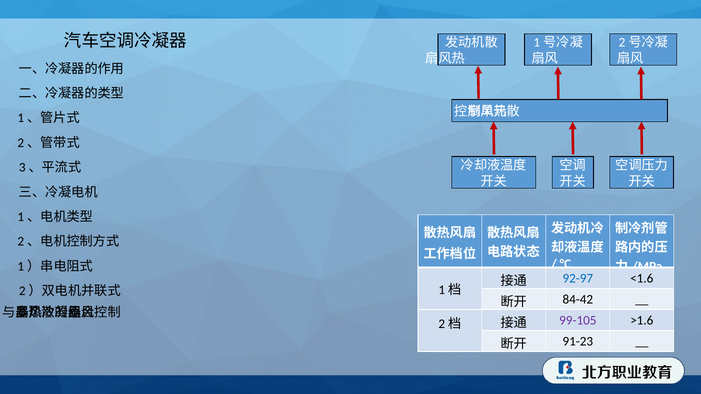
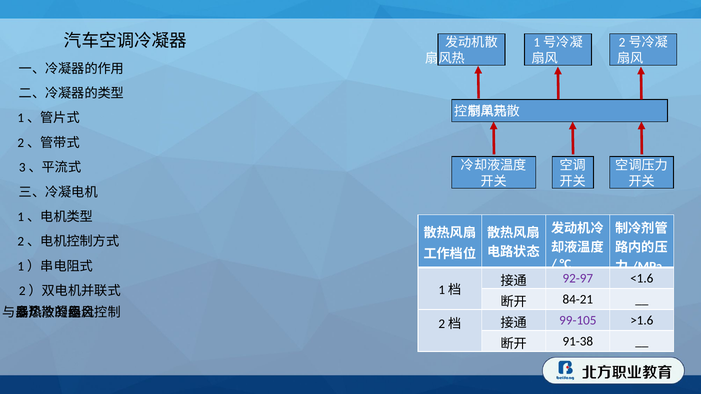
92-97 colour: blue -> purple (578, 278)
84-42: 84-42 -> 84-21 (578, 299)
91-23: 91-23 -> 91-38 (578, 342)
